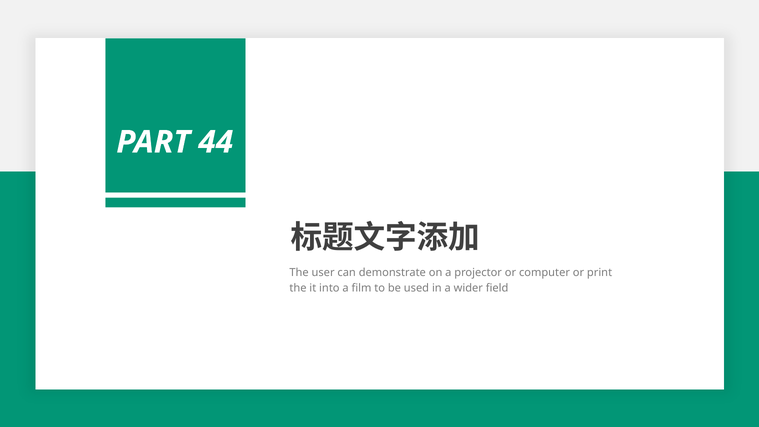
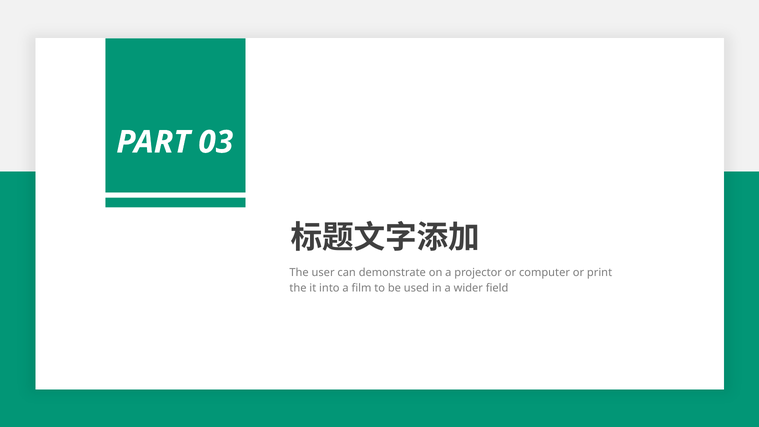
44: 44 -> 03 (216, 142)
